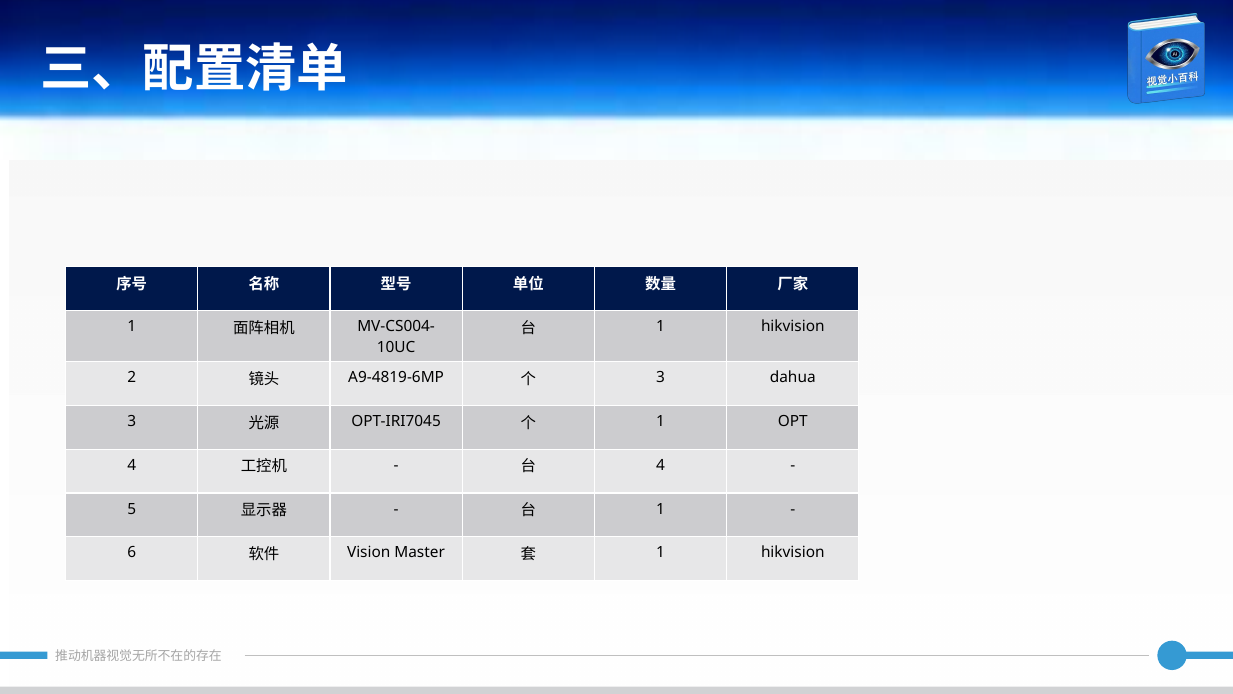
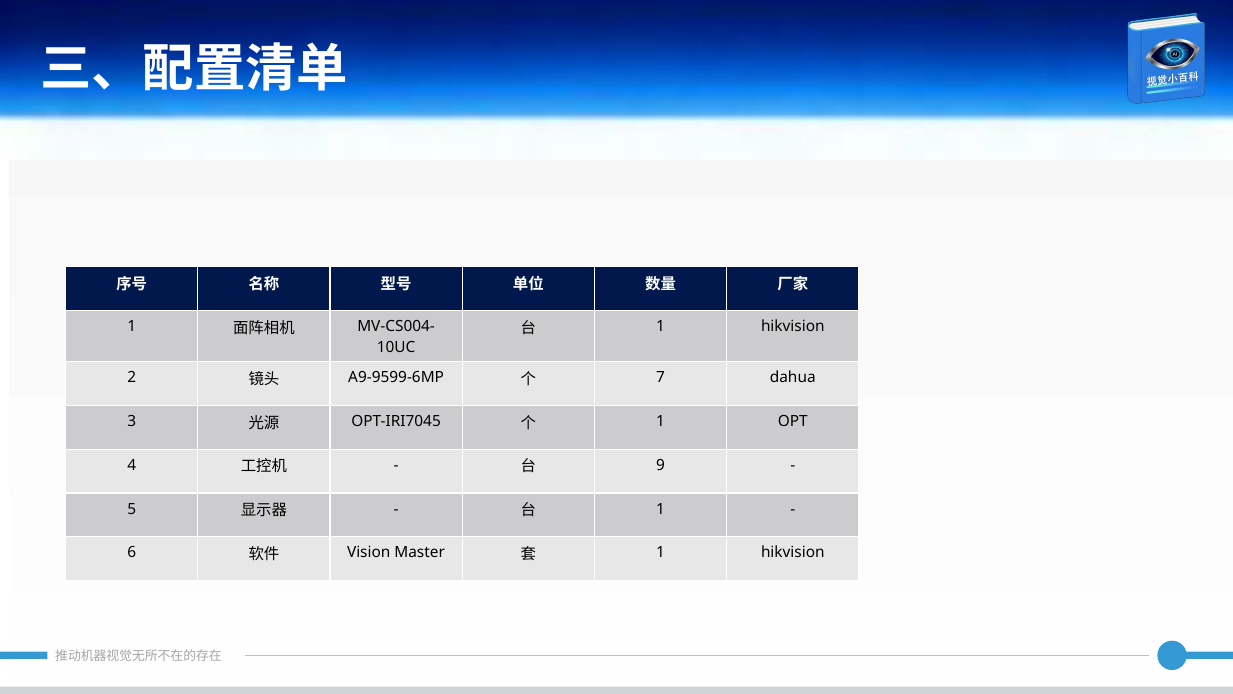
A9-4819-6MP: A9-4819-6MP -> A9-9599-6MP (396, 378)
3: 3 -> 7 (661, 378)
4: 4 -> 9 (661, 465)
